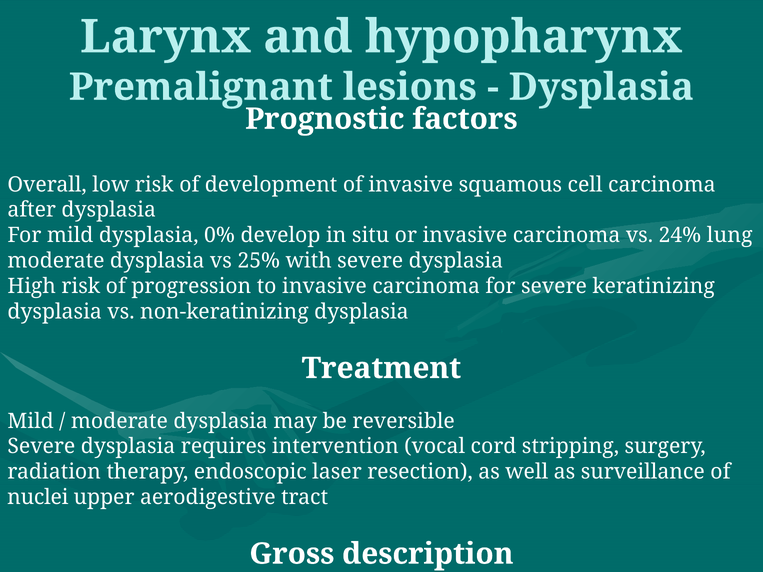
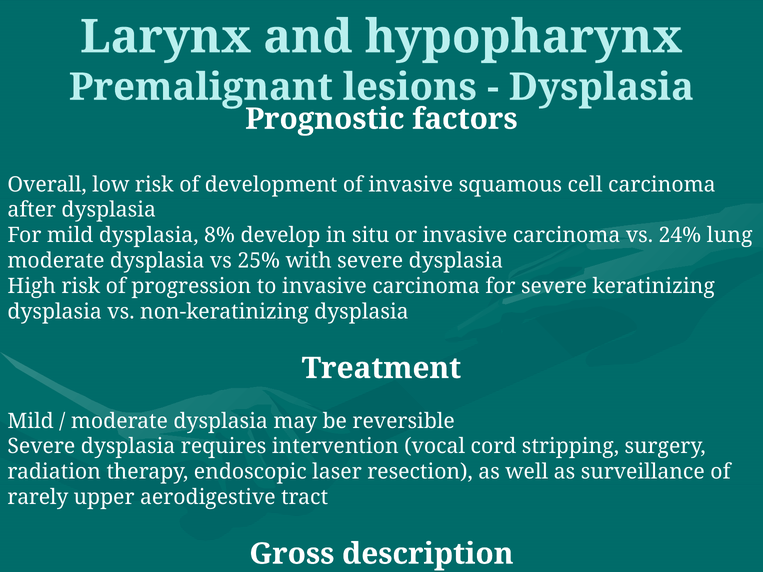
0%: 0% -> 8% (220, 235)
nuclei: nuclei -> rarely (38, 498)
